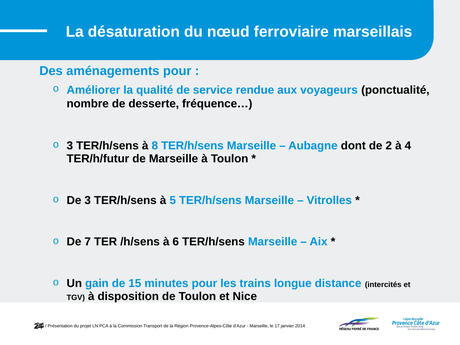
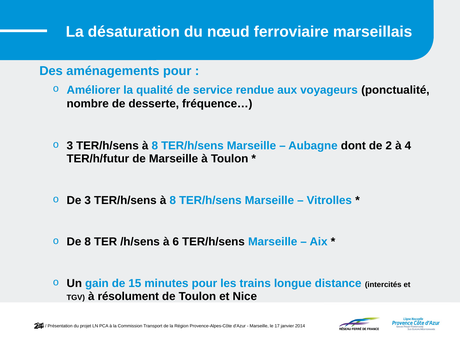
5: 5 -> 8 (173, 200)
De 7: 7 -> 8 (88, 242)
disposition: disposition -> résolument (128, 296)
